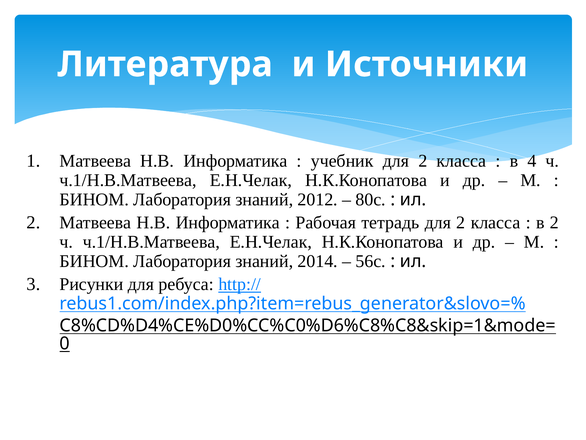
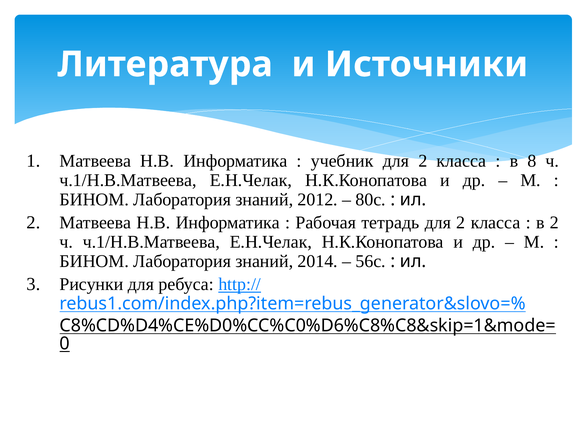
4: 4 -> 8 (532, 161)
